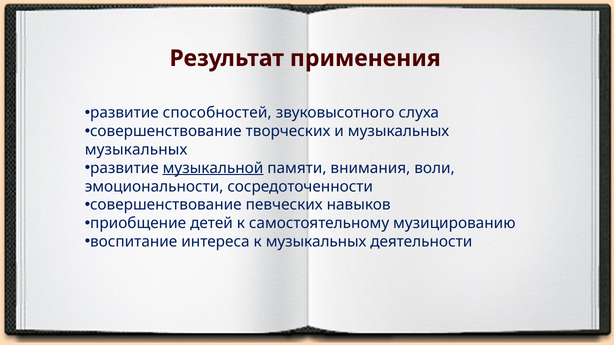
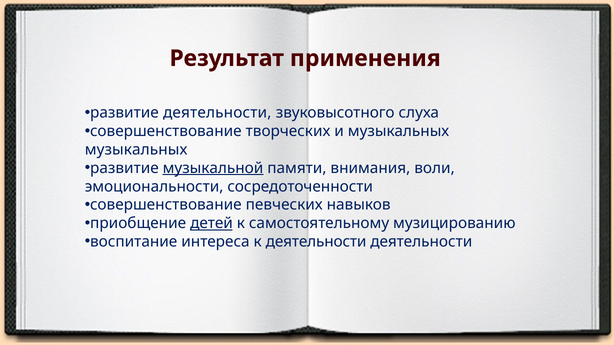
развитие способностей: способностей -> деятельности (217, 113)
детей underline: none -> present (211, 224)
к музыкальных: музыкальных -> деятельности (316, 242)
